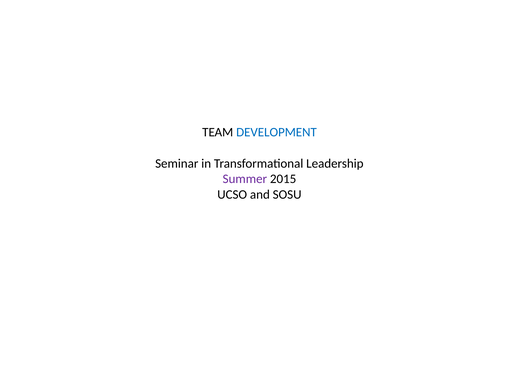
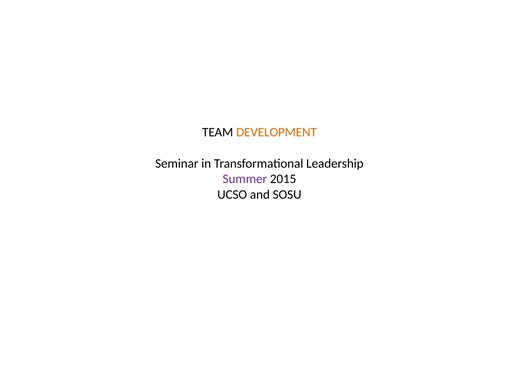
DEVELOPMENT colour: blue -> orange (276, 132)
